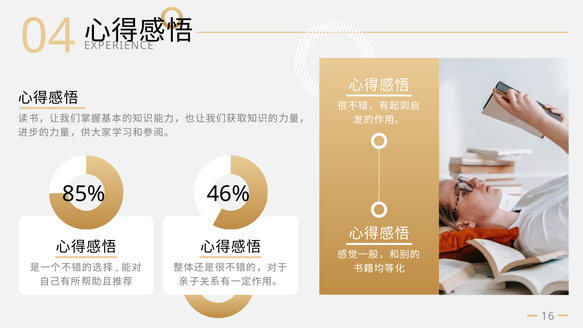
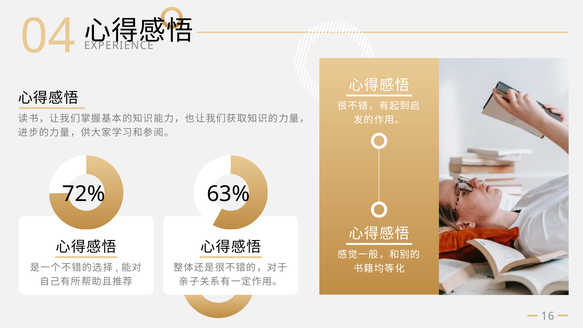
85%: 85% -> 72% (84, 194)
46%: 46% -> 63% (228, 194)
